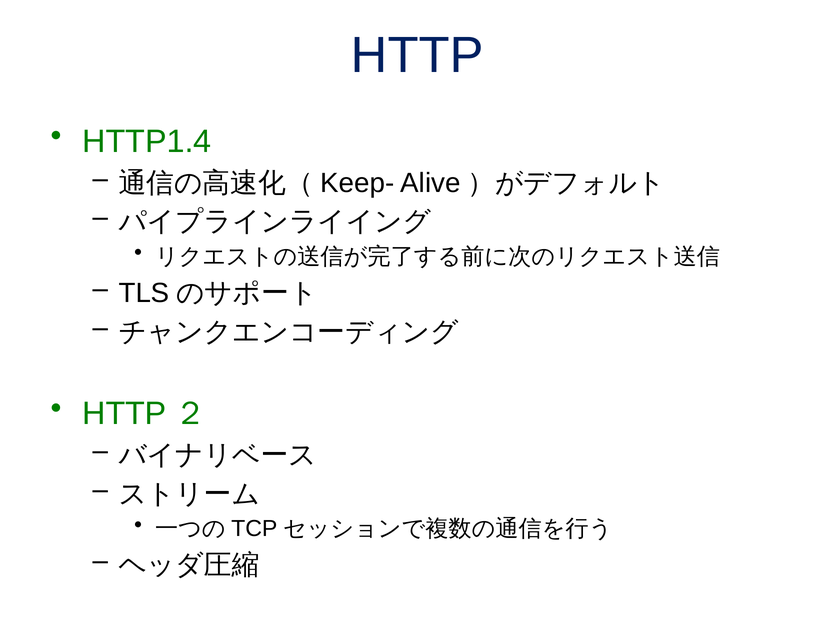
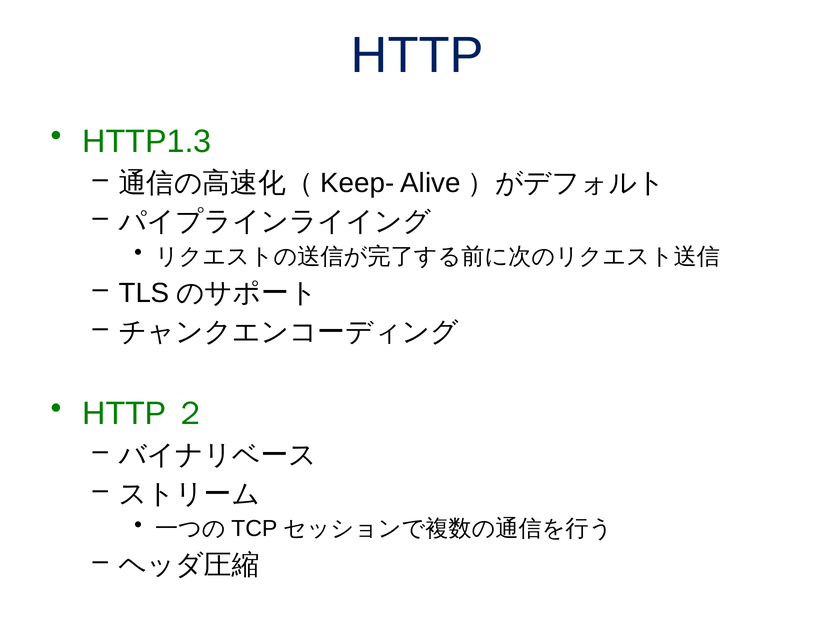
HTTP1.4: HTTP1.4 -> HTTP1.3 (147, 141)
